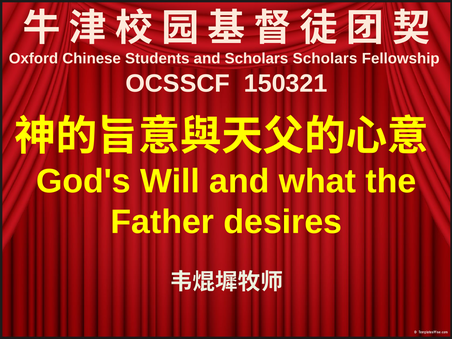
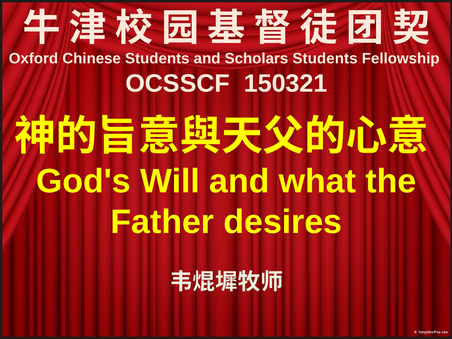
Scholars Scholars: Scholars -> Students (325, 59)
